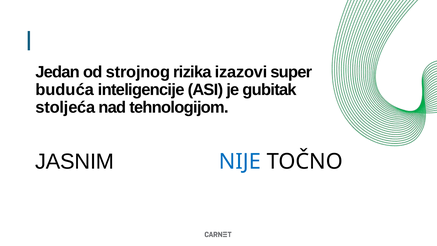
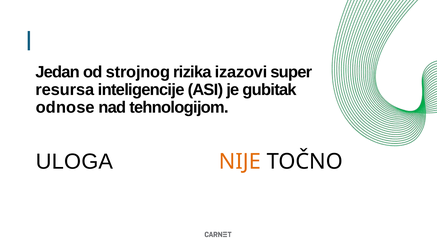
buduća: buduća -> resursa (65, 90)
stoljeća: stoljeća -> odnose (65, 107)
JASNIM: JASNIM -> ULOGA (75, 162)
NIJE colour: blue -> orange (240, 162)
